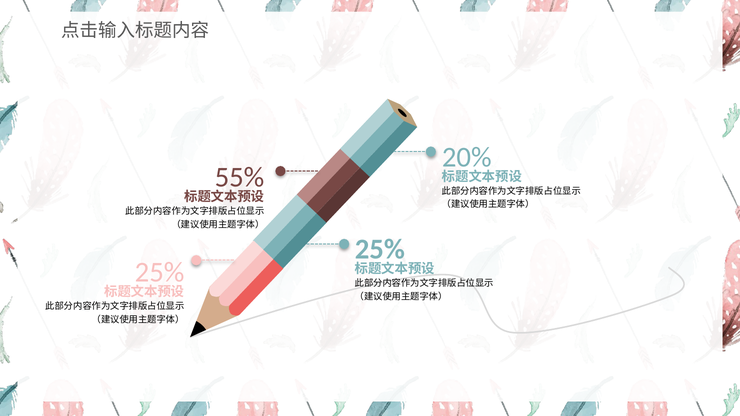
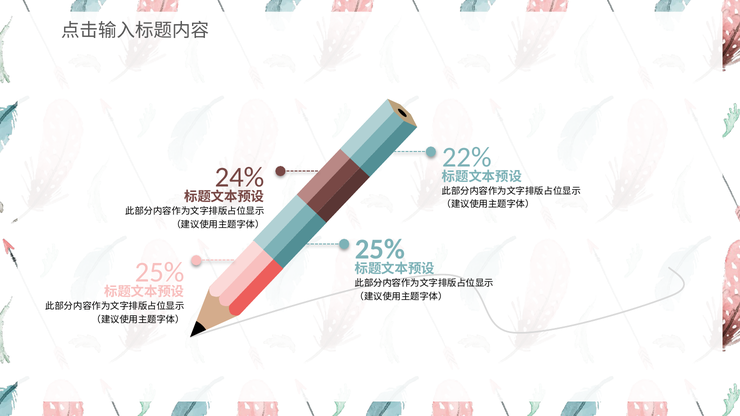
20%: 20% -> 22% (467, 157)
55%: 55% -> 24% (239, 178)
